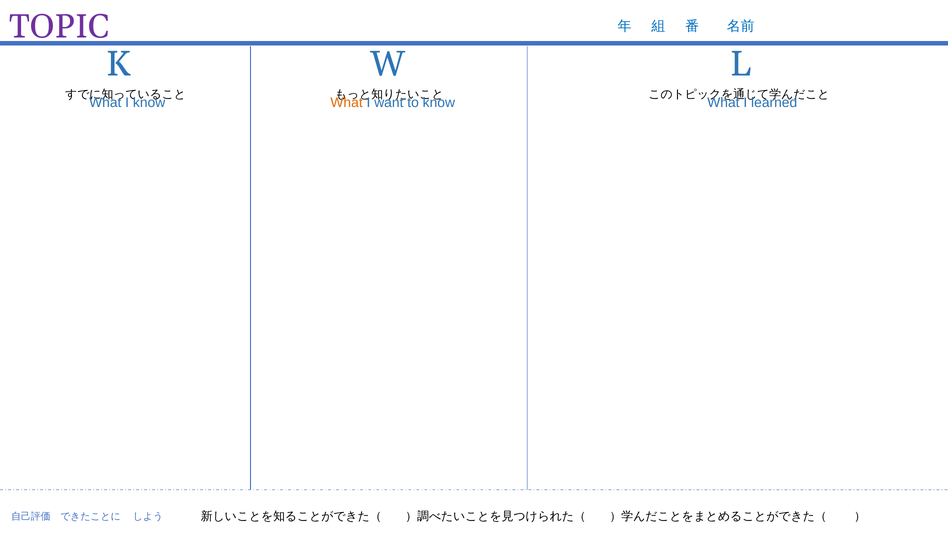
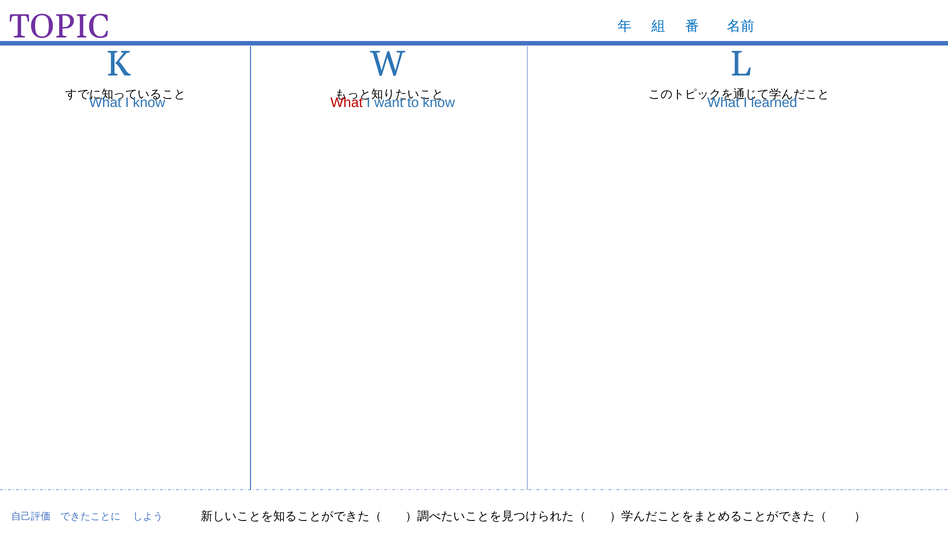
What colour: orange -> red (347, 103)
